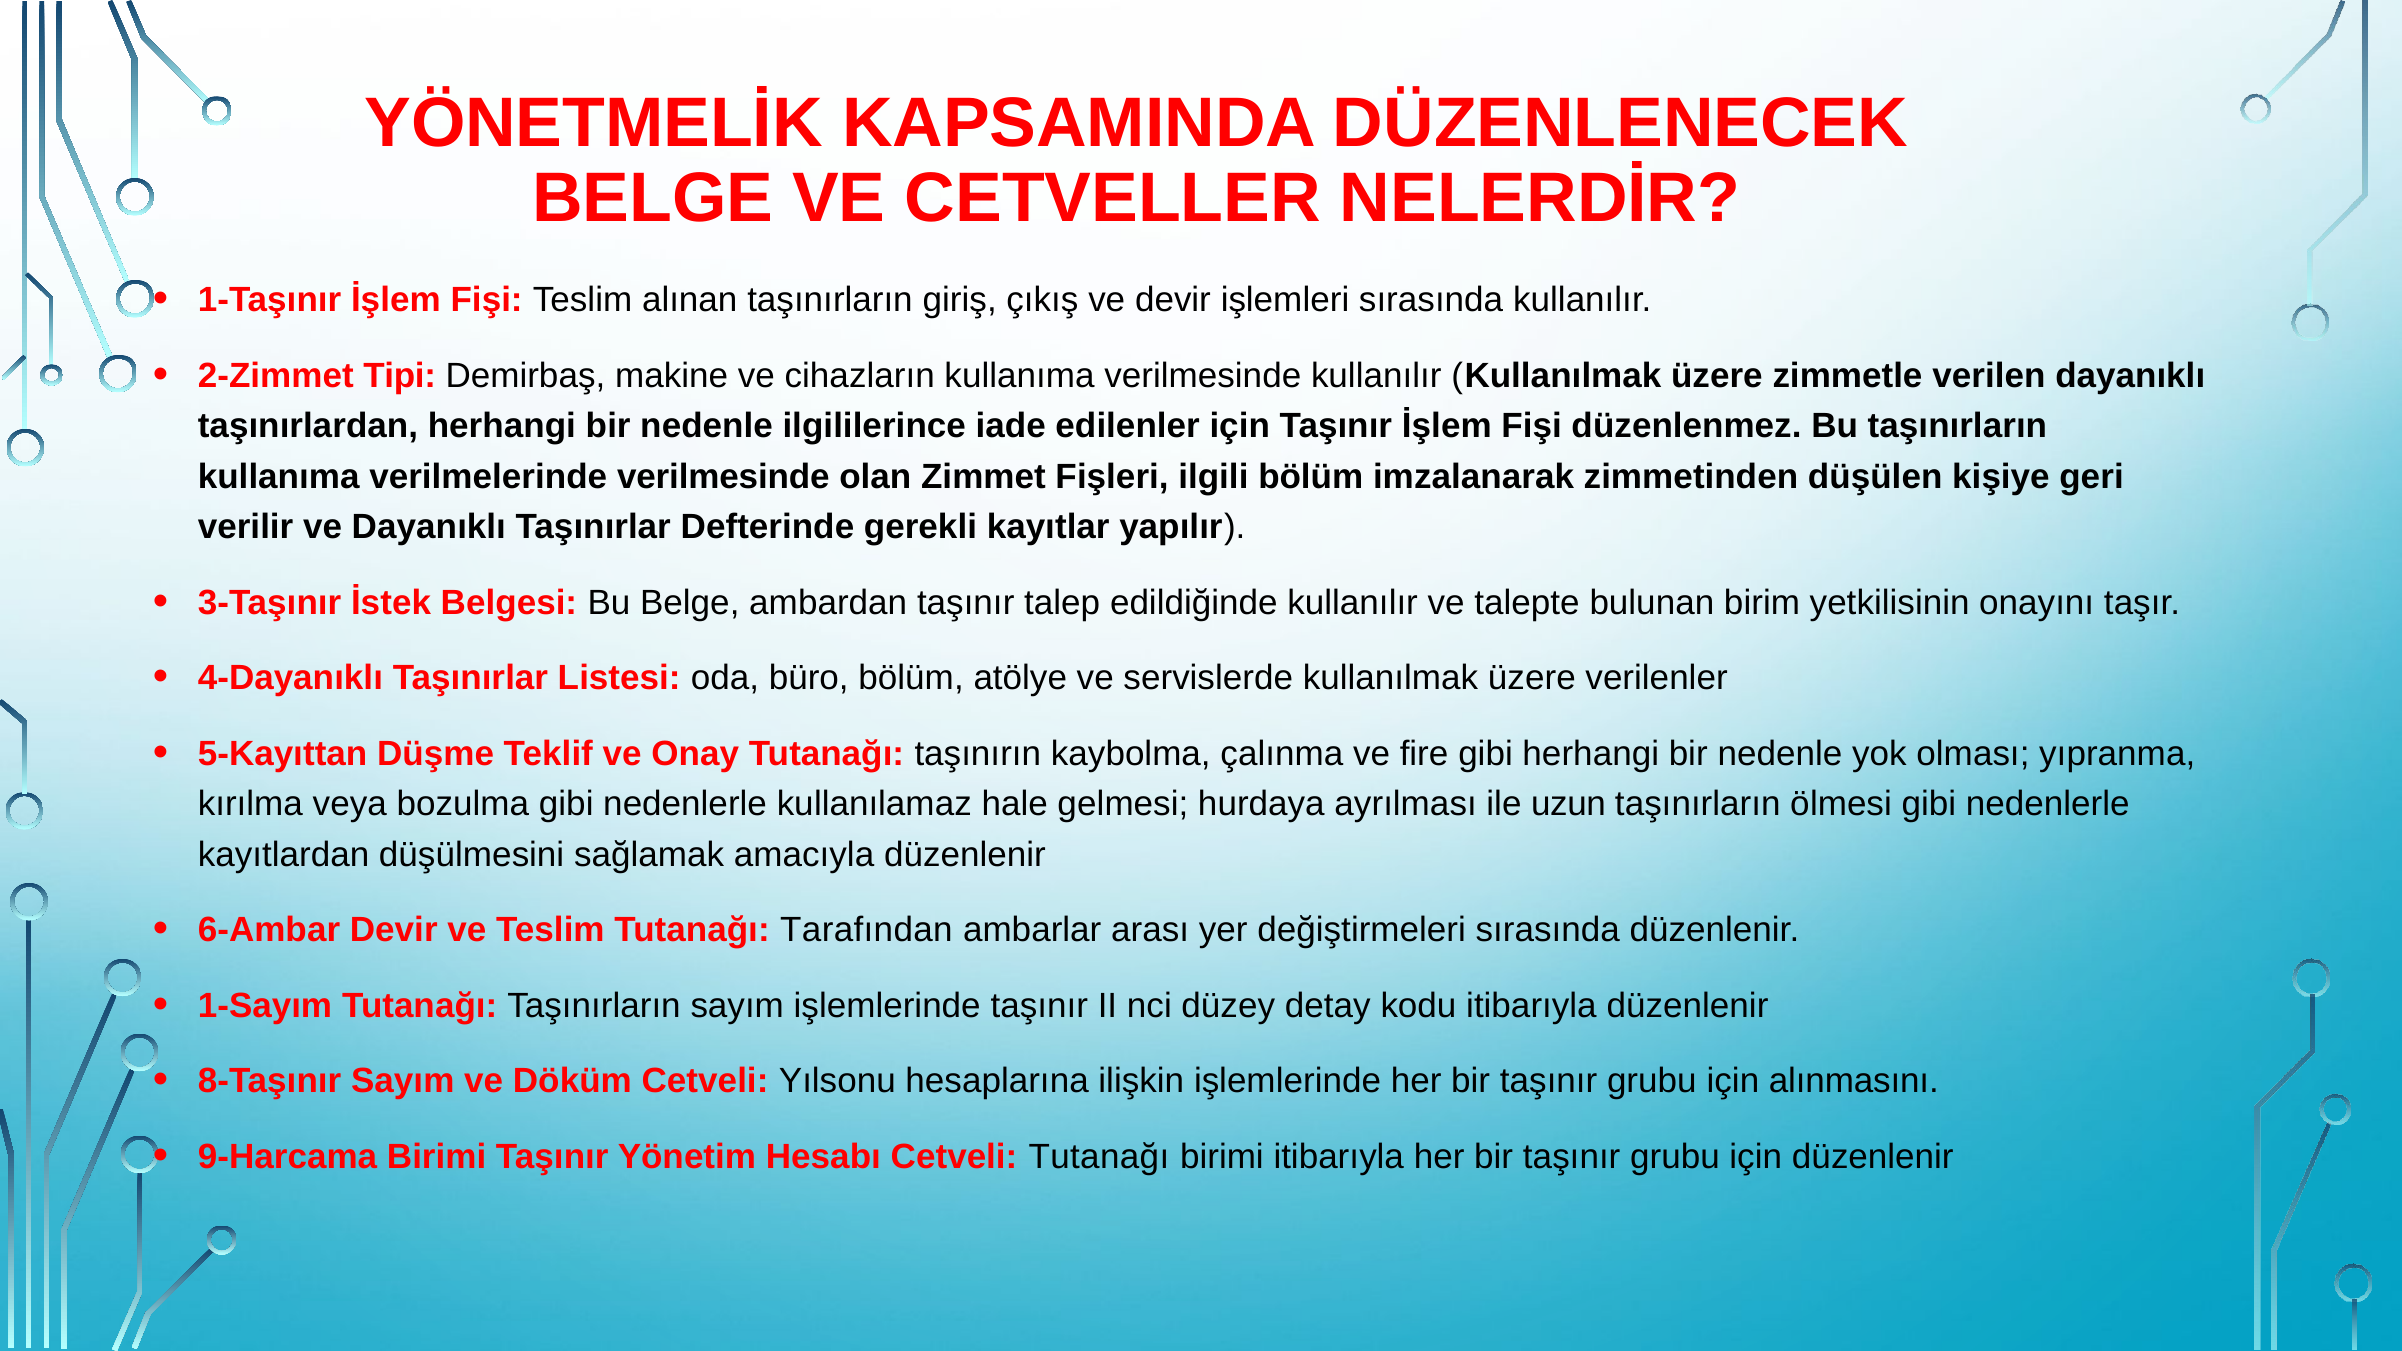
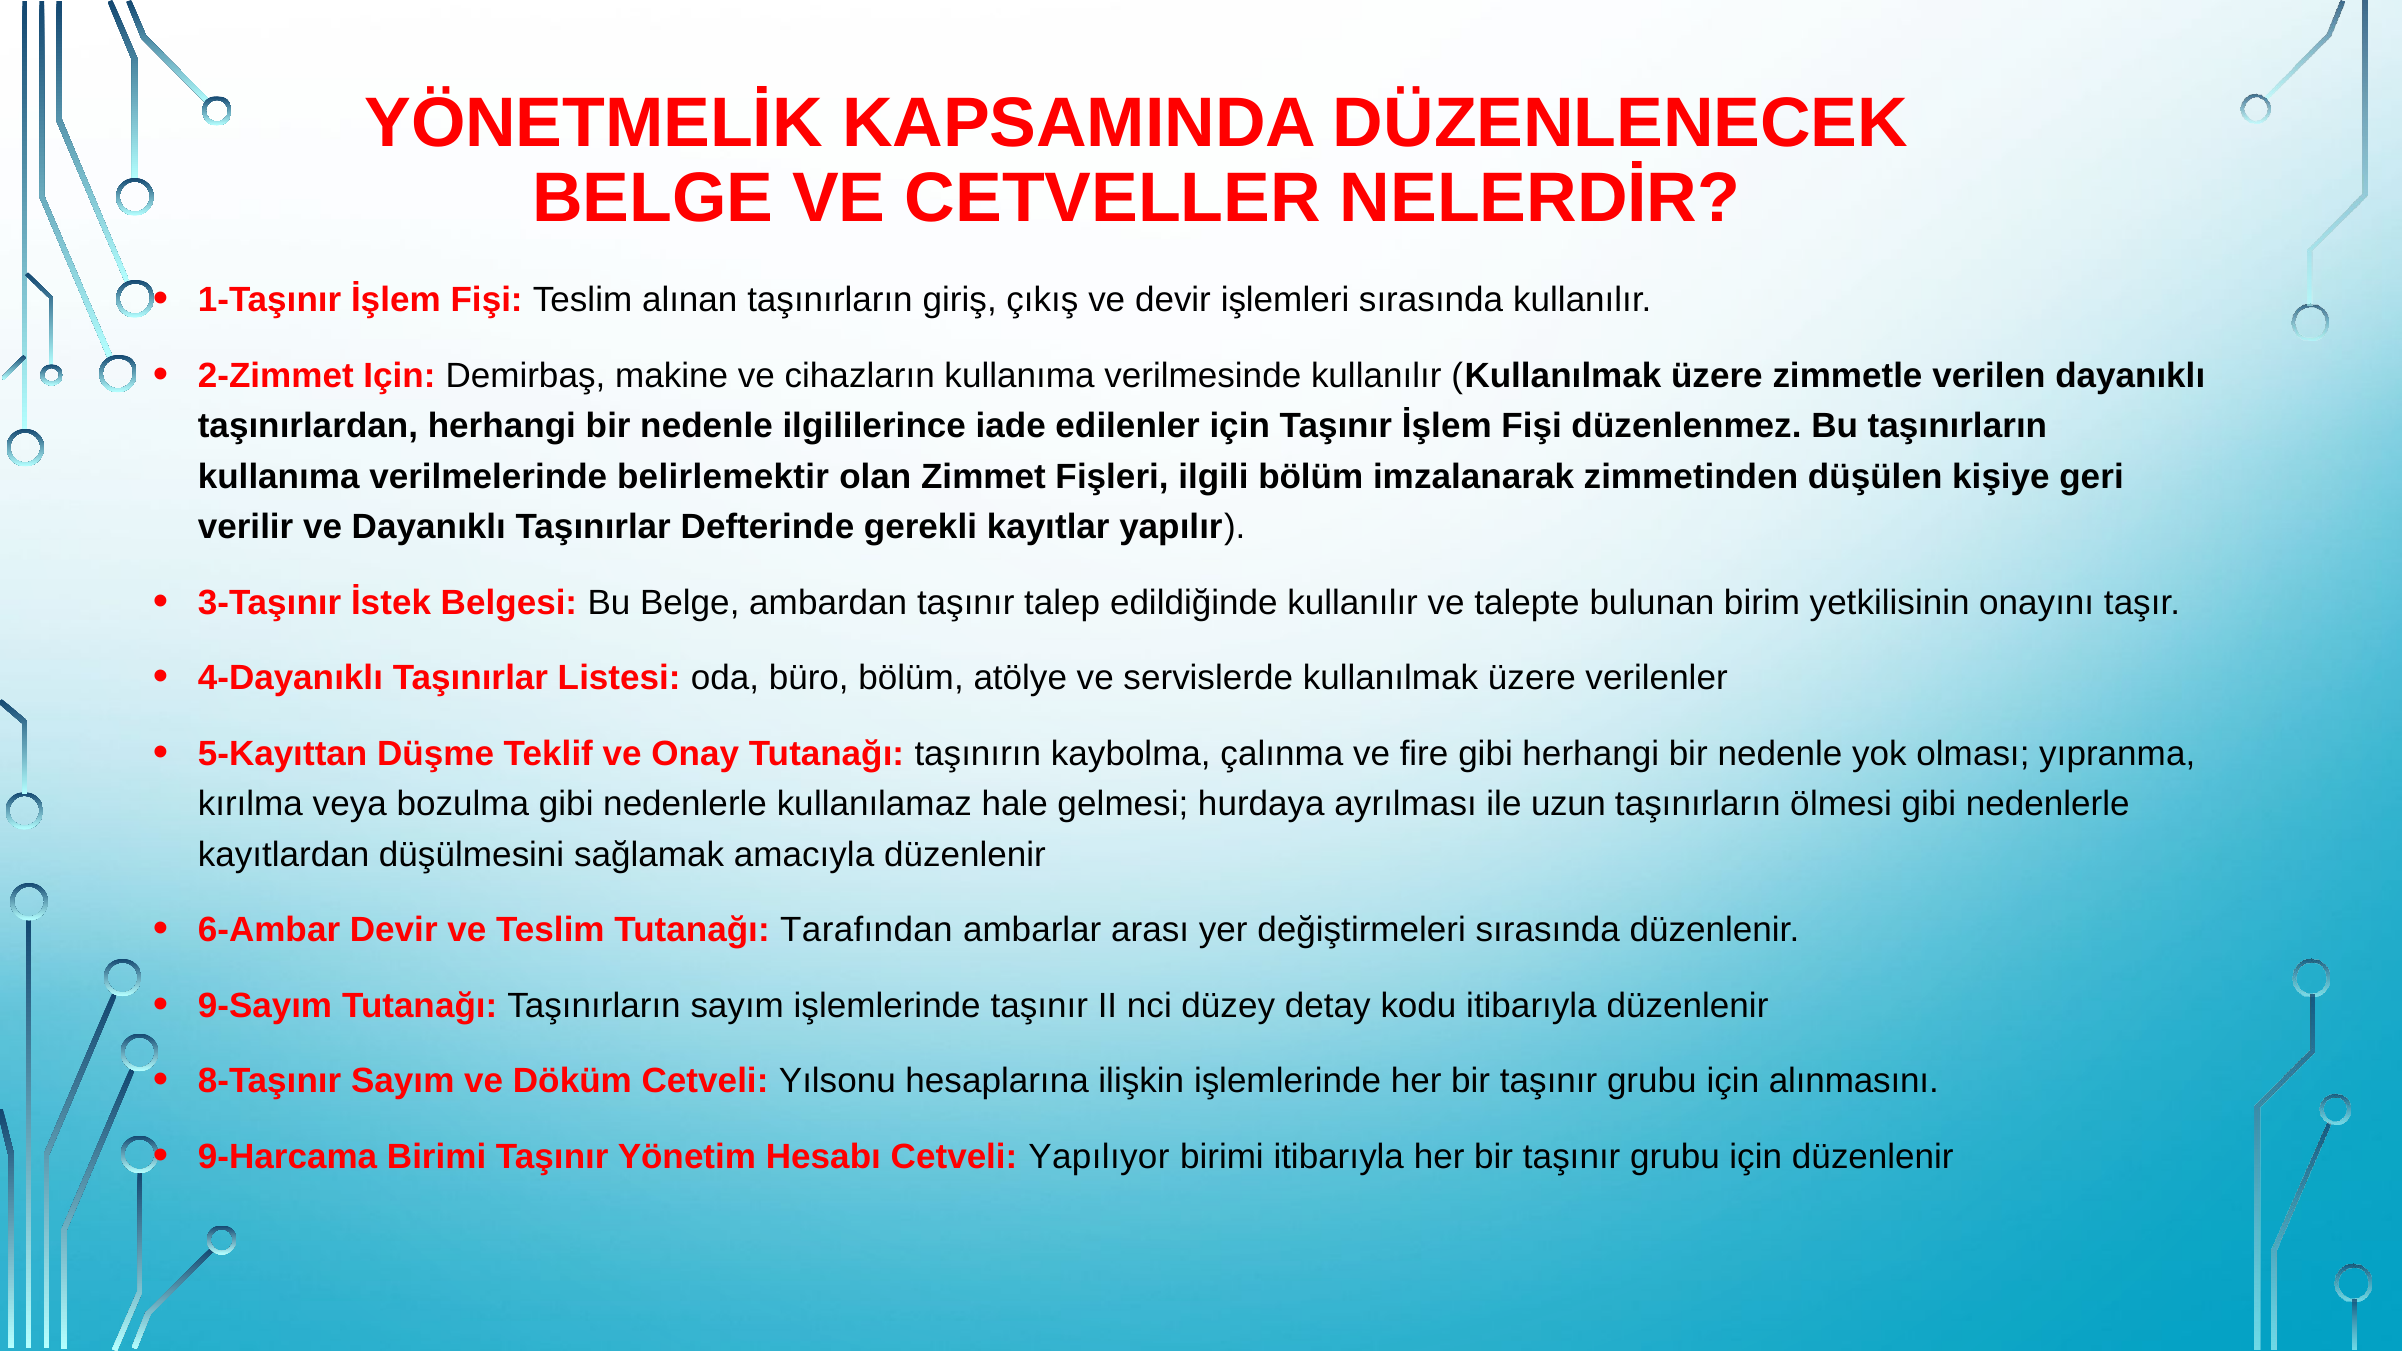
2-Zimmet Tipi: Tipi -> Için (399, 376)
verilmelerinde verilmesinde: verilmesinde -> belirlemektir (723, 477)
1-Sayım: 1-Sayım -> 9-Sayım (265, 1006)
Cetveli Tutanağı: Tutanağı -> Yapılıyor (1099, 1157)
